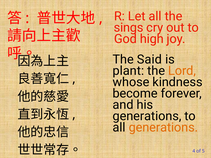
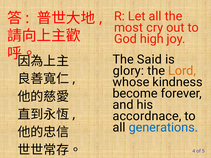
sings: sings -> most (129, 28)
plant: plant -> glory (128, 71)
generations: generations -> accordnace (147, 116)
generations colour: orange -> blue (163, 128)
